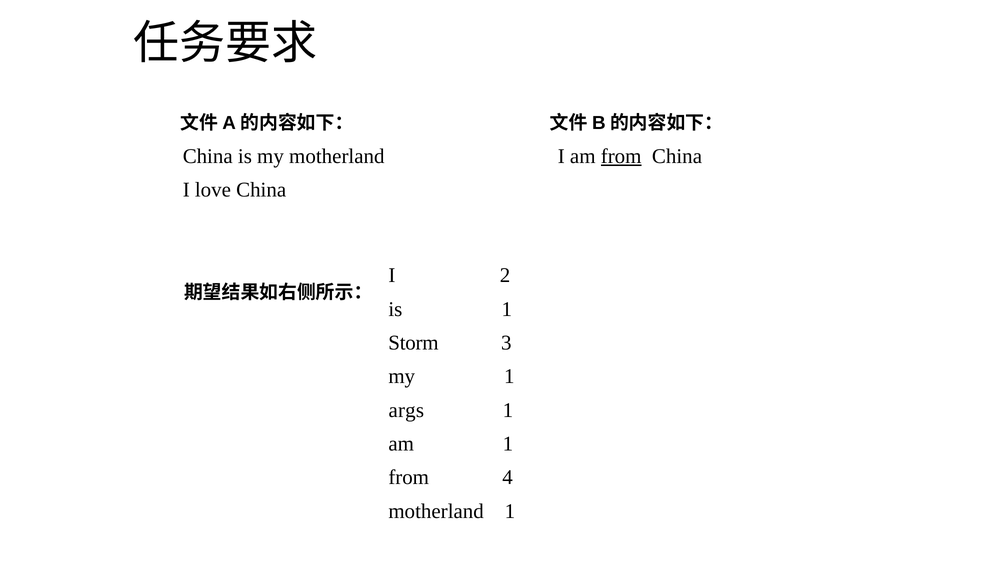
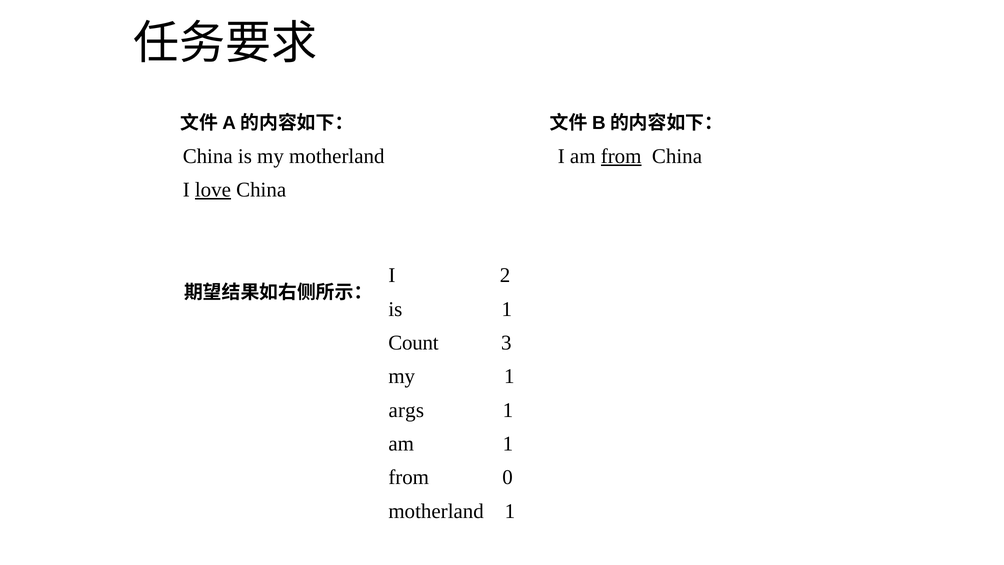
love underline: none -> present (213, 190)
Storm: Storm -> Count (413, 343)
4: 4 -> 0 (508, 477)
